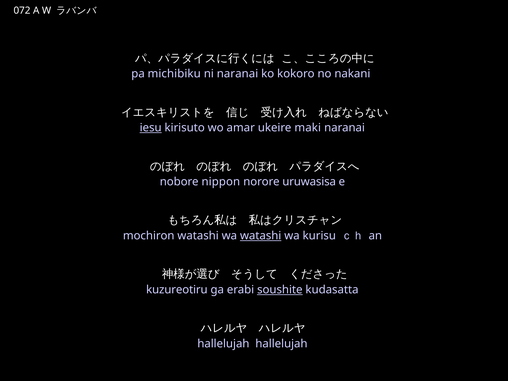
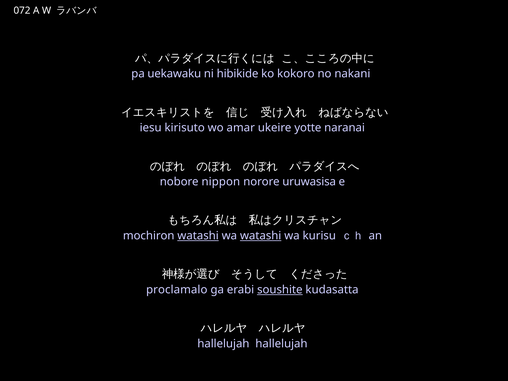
michibiku: michibiku -> uekawaku (174, 74)
ni naranai: naranai -> hibikide (238, 74)
iesu underline: present -> none (151, 128)
maki: maki -> yotte (308, 128)
watashi underline: none -> present (198, 236)
kuzureotiru: kuzureotiru -> proclamalo (177, 290)
